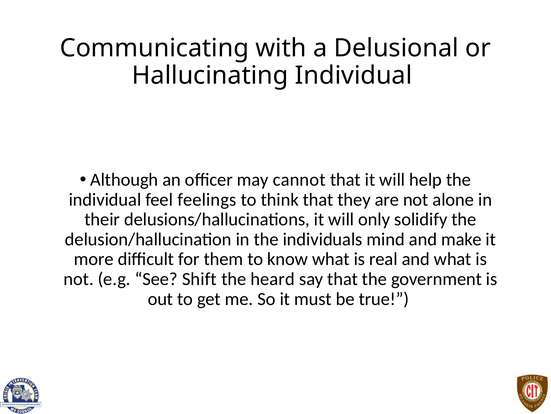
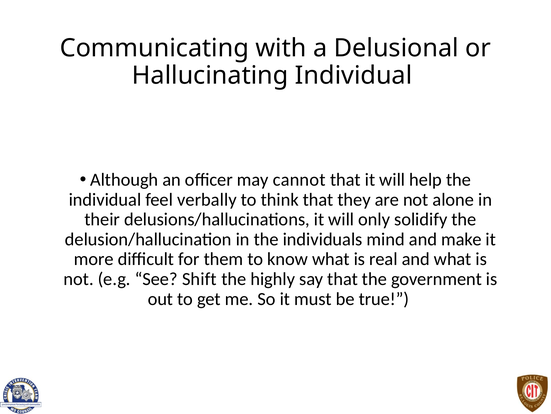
feelings: feelings -> verbally (207, 199)
heard: heard -> highly (273, 279)
